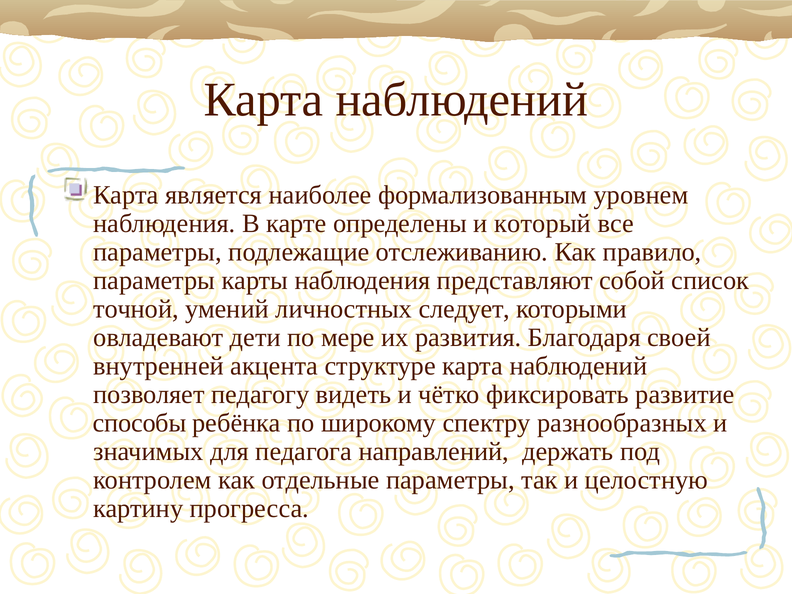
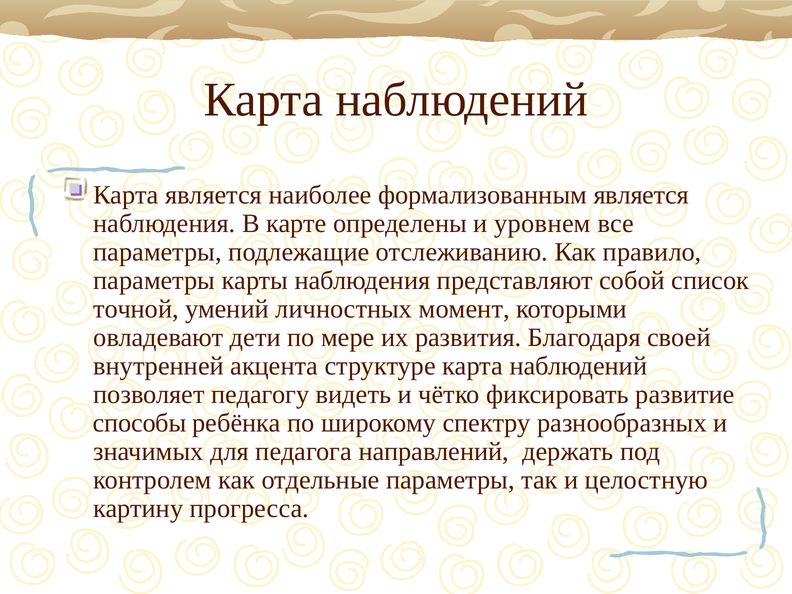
формализованным уровнем: уровнем -> является (641, 195)
который: который -> уровнем (543, 223)
следует: следует -> момент (464, 309)
